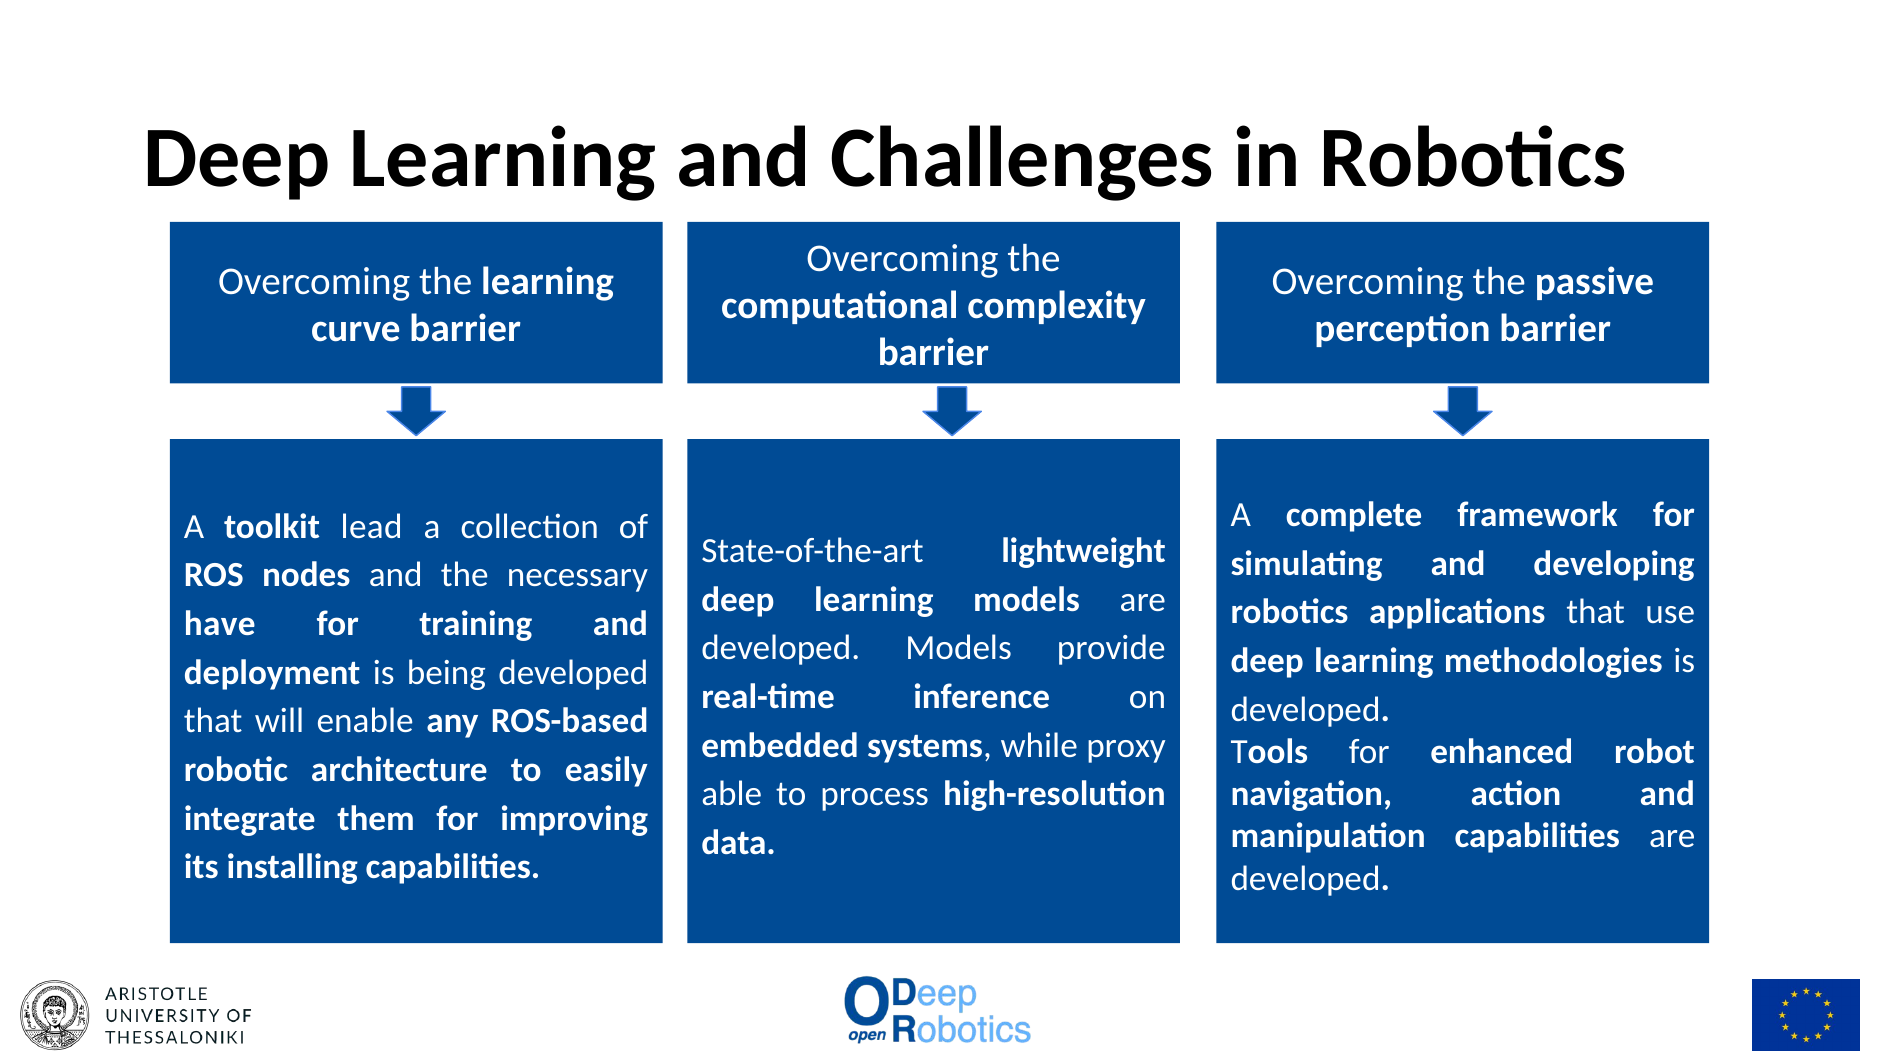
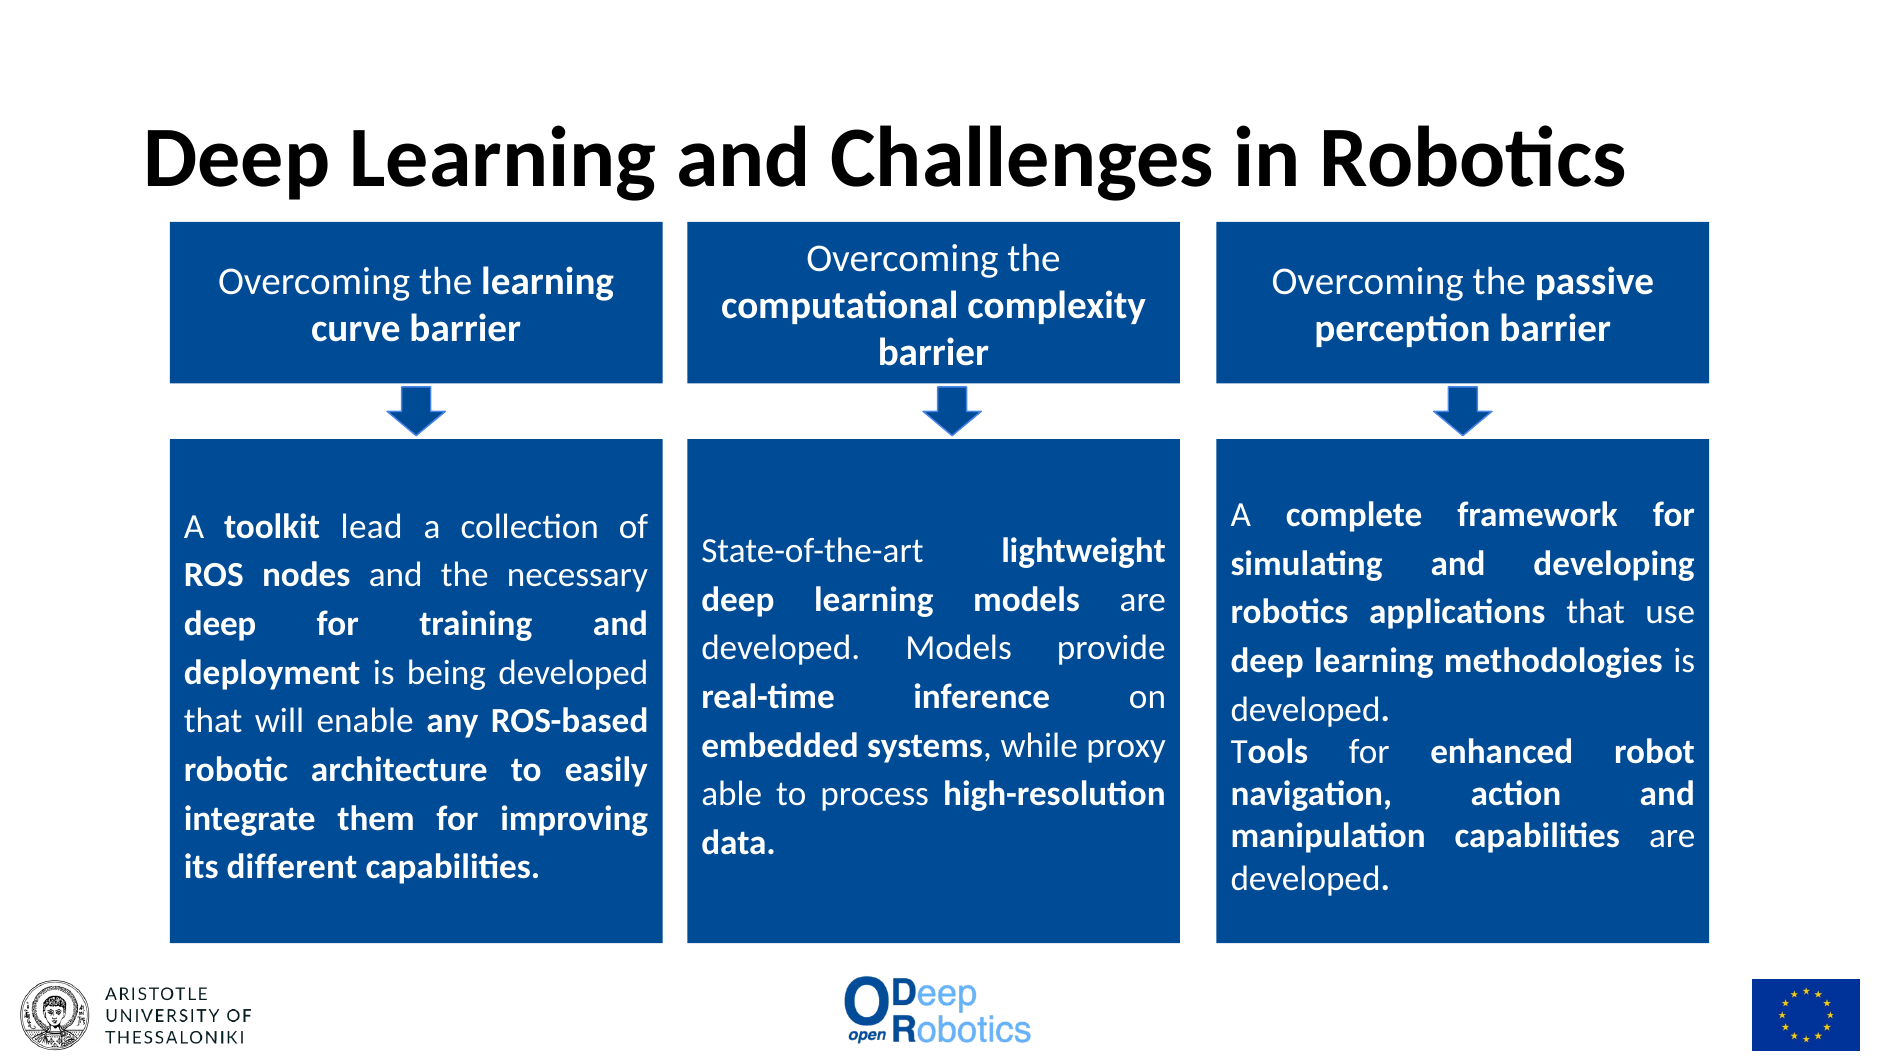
have: have -> deep (220, 624)
installing: installing -> different (292, 867)
